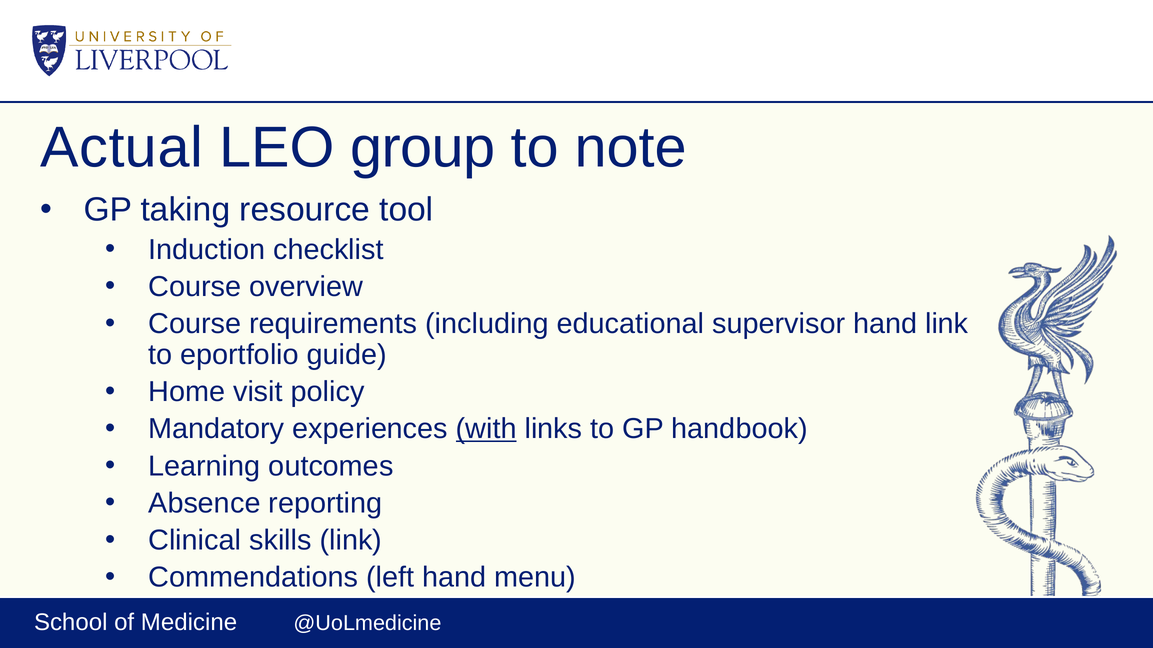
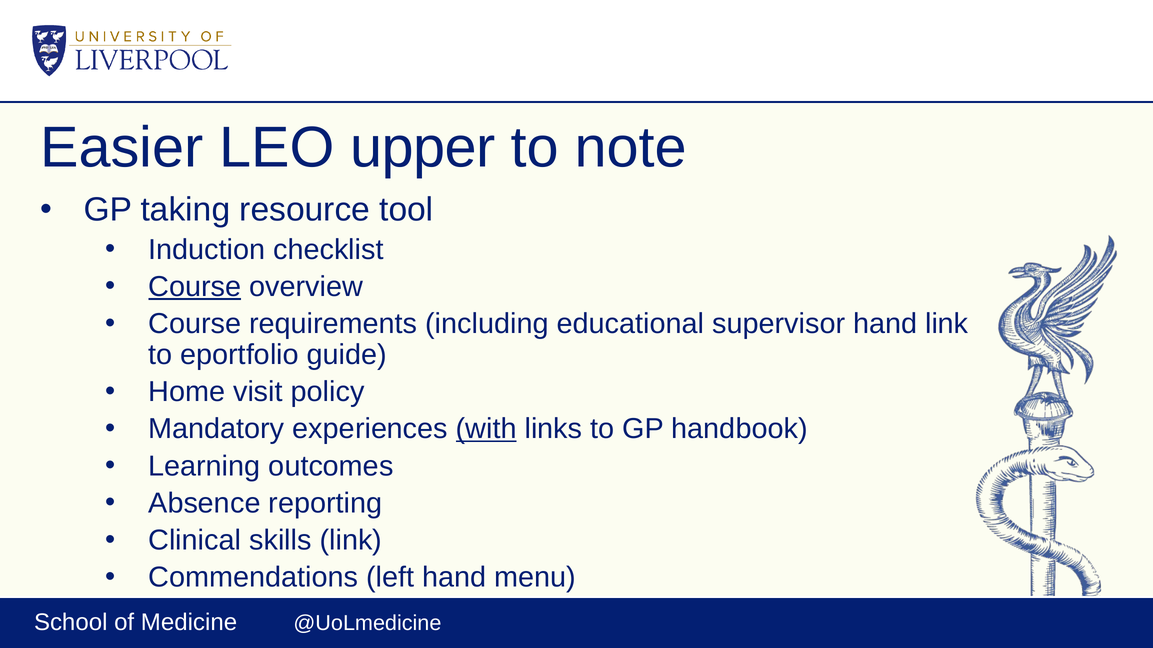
Actual: Actual -> Easier (122, 148)
group: group -> upper (423, 148)
Course underline: none -> present (195, 287)
